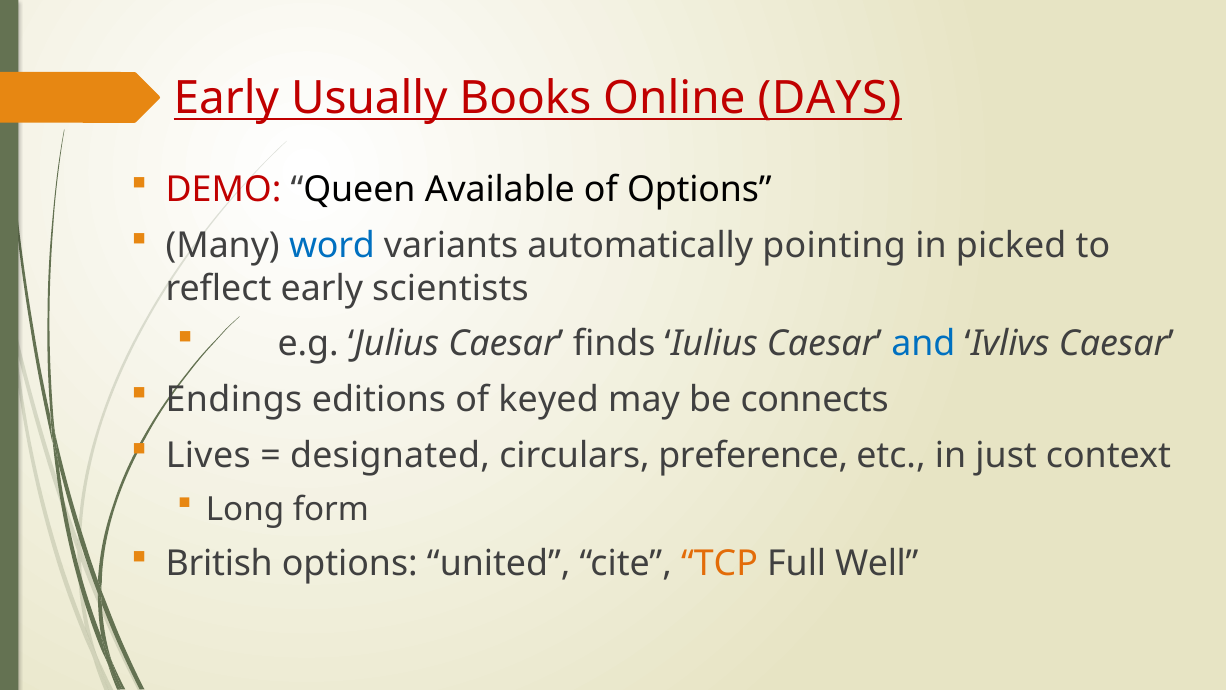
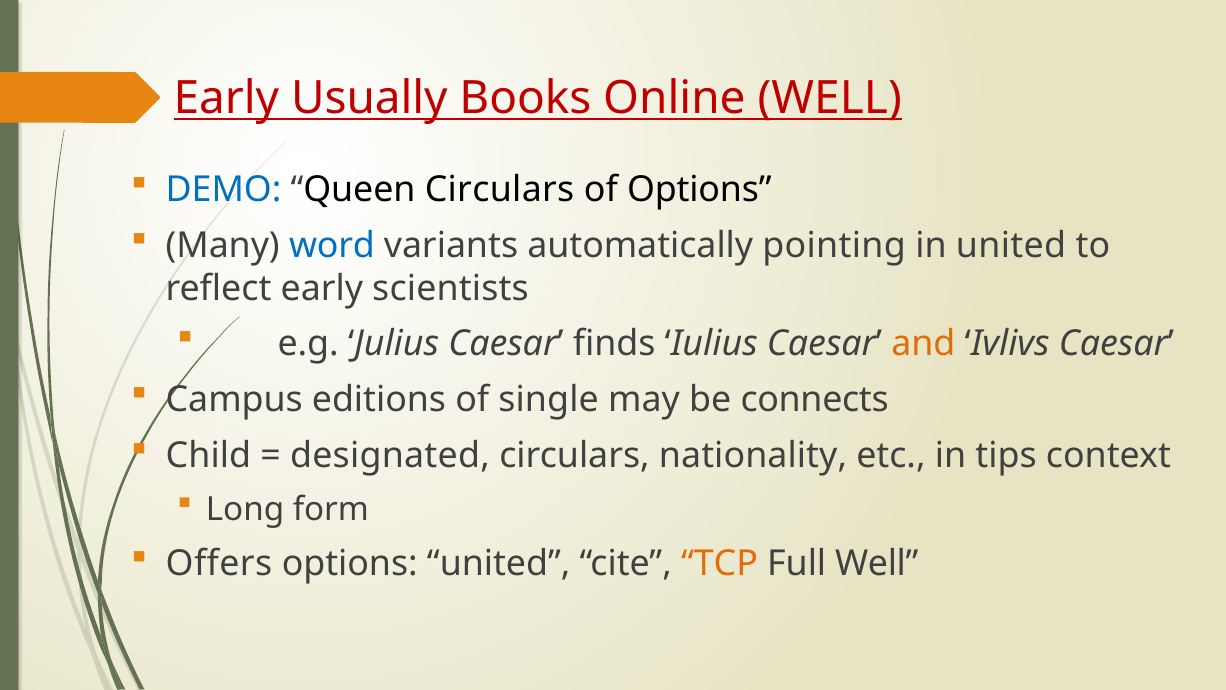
Online DAYS: DAYS -> WELL (830, 98)
DEMO colour: red -> blue (224, 189)
Queen Available: Available -> Circulars (500, 189)
in picked: picked -> united (1011, 245)
and colour: blue -> orange (923, 344)
Endings: Endings -> Campus (234, 400)
keyed: keyed -> single (549, 400)
Lives: Lives -> Child (208, 455)
preference: preference -> nationality (753, 455)
just: just -> tips (1006, 455)
British: British -> Offers (219, 564)
